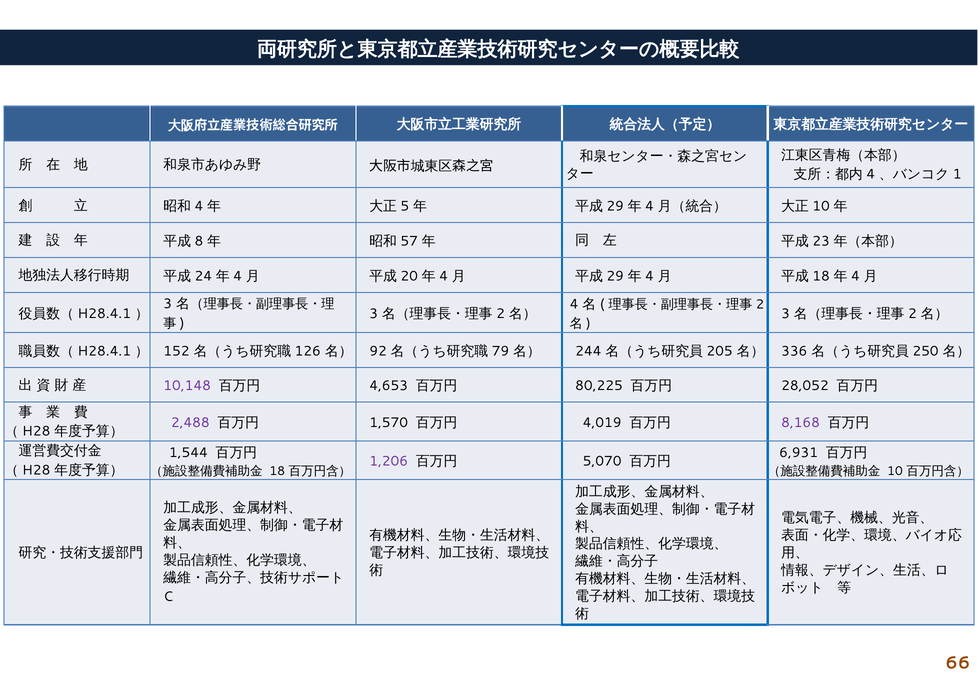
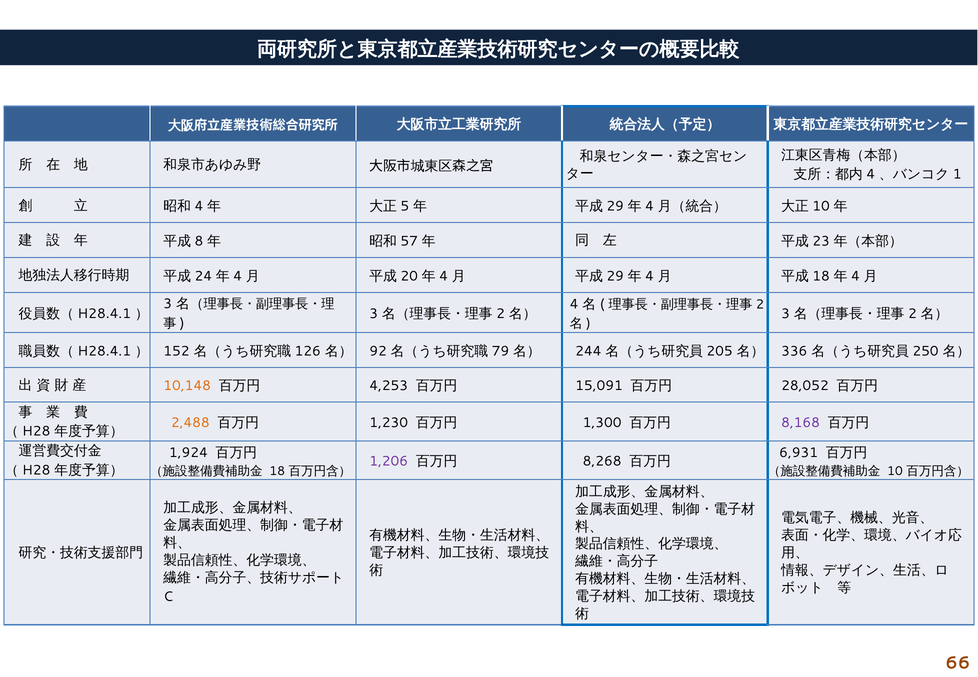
10,148 colour: purple -> orange (187, 386)
4,653: 4,653 -> 4,253 (389, 386)
80,225: 80,225 -> 15,091 (599, 386)
2,488 colour: purple -> orange (190, 423)
1,570: 1,570 -> 1,230 (389, 423)
4,019: 4,019 -> 1,300 (602, 423)
1,544: 1,544 -> 1,924 (188, 453)
5,070: 5,070 -> 8,268 (602, 461)
